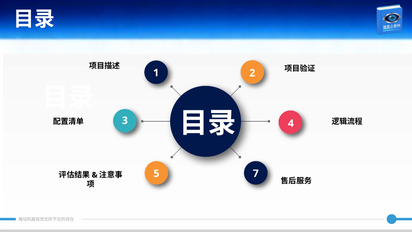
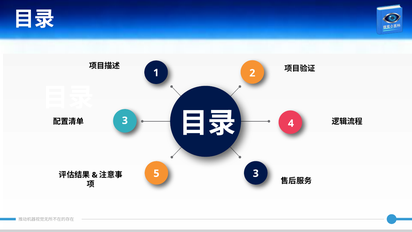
5 7: 7 -> 3 (256, 173)
